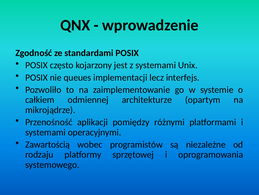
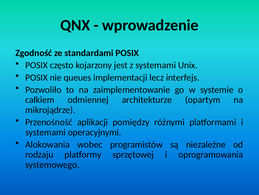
Zawartością: Zawartością -> Alokowania (47, 144)
